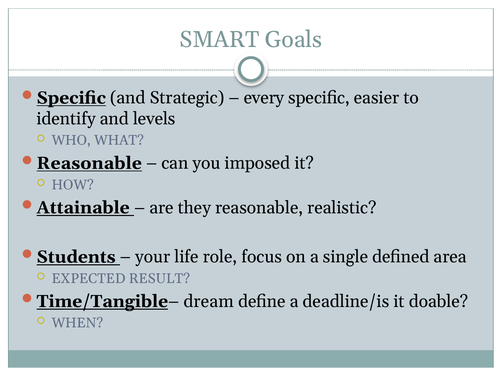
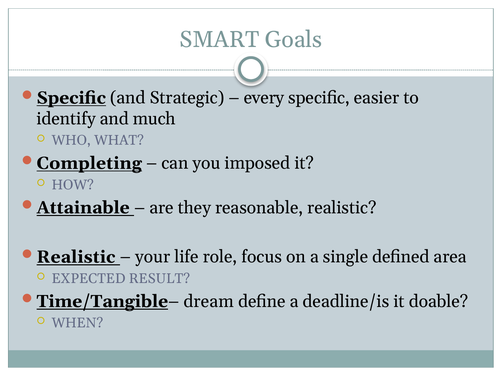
levels: levels -> much (154, 119)
Reasonable: Reasonable -> Completing (89, 163)
Students: Students -> Realistic (76, 257)
